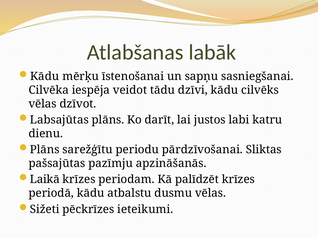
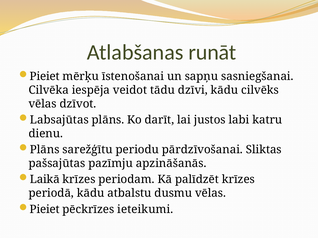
labāk: labāk -> runāt (212, 53)
Kādu: Kādu -> Pieiet (45, 77)
Sižeti: Sižeti -> Pieiet (45, 210)
